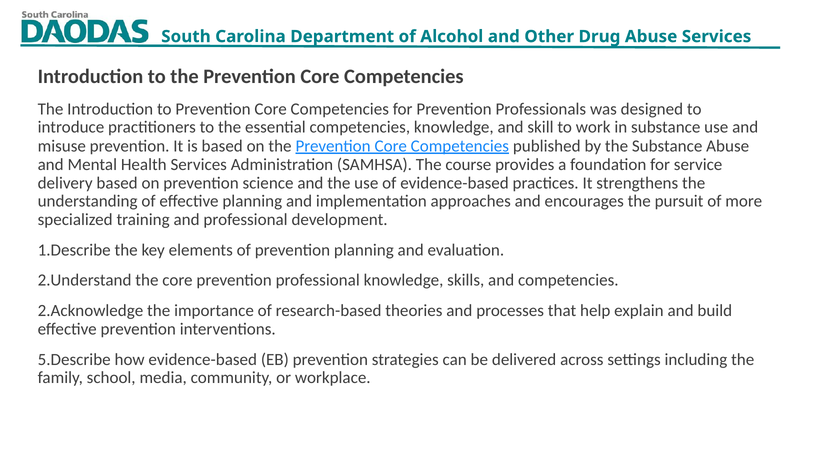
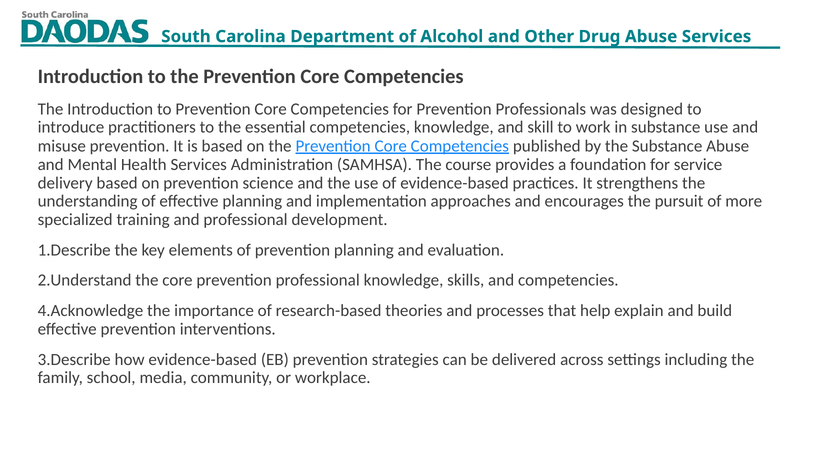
2.Acknowledge: 2.Acknowledge -> 4.Acknowledge (90, 310)
5.Describe: 5.Describe -> 3.Describe (74, 359)
